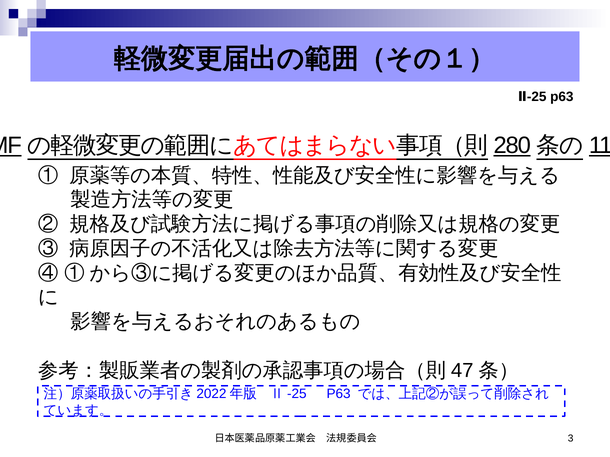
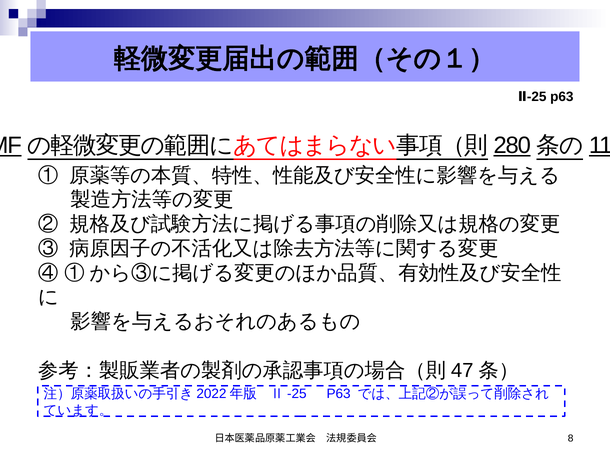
3: 3 -> 8 (571, 439)
